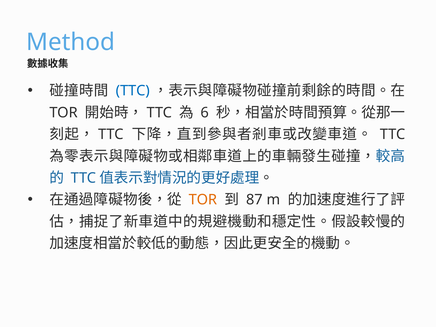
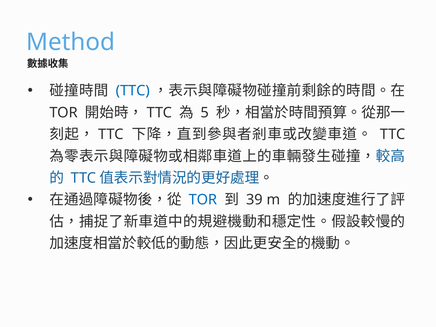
6: 6 -> 5 (205, 113)
TOR colour: orange -> blue (203, 200)
87: 87 -> 39 (254, 200)
